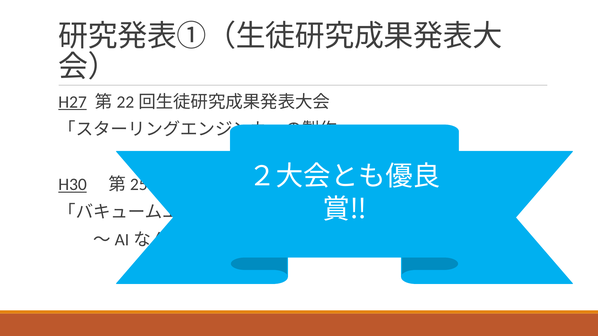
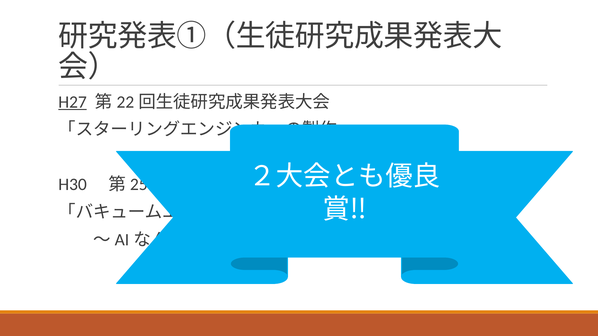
H30 underline: present -> none (73, 185)
